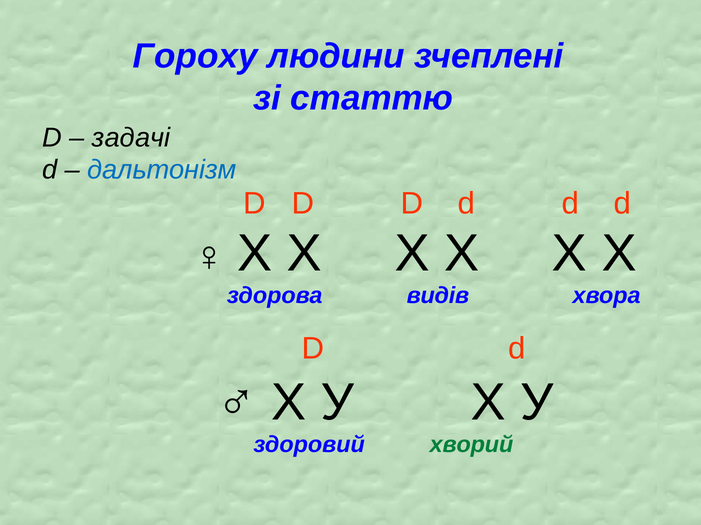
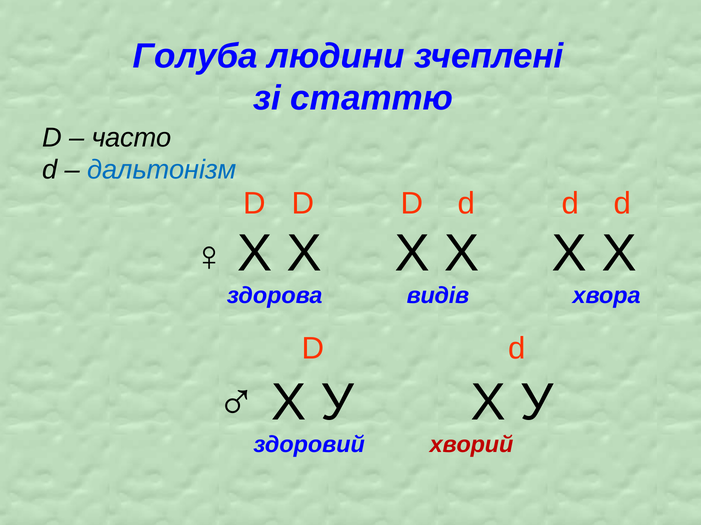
Гороху: Гороху -> Голуба (195, 56)
задачі: задачі -> часто (131, 138)
хворий colour: green -> red (471, 445)
